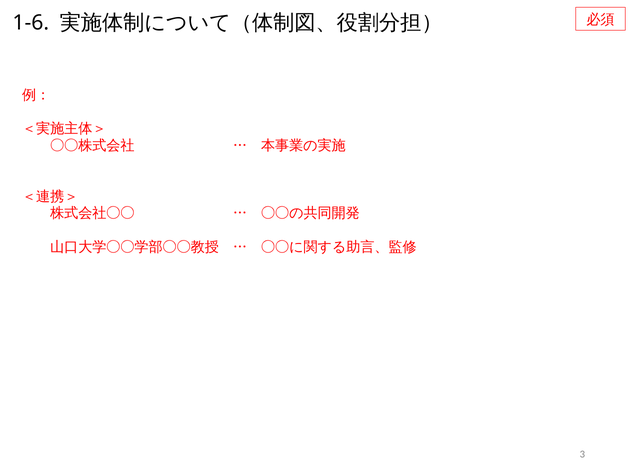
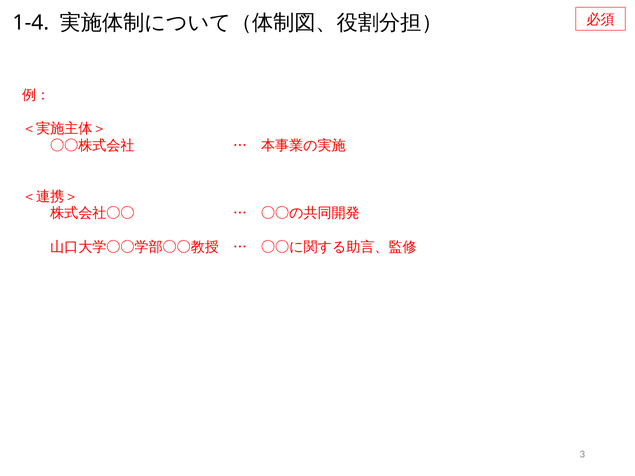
1-6: 1-6 -> 1-4 (31, 23)
